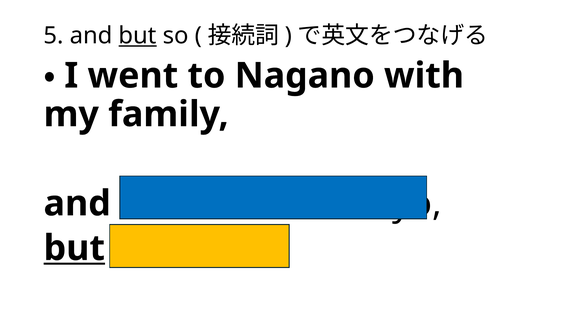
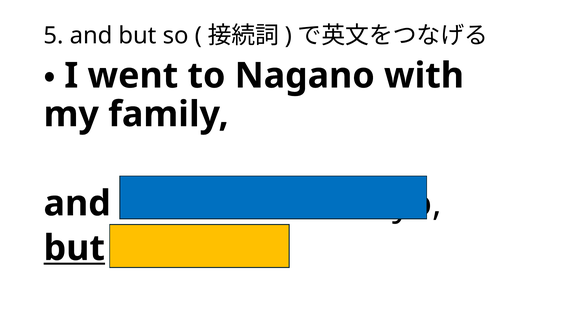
but underline: present -> none (138, 36)
